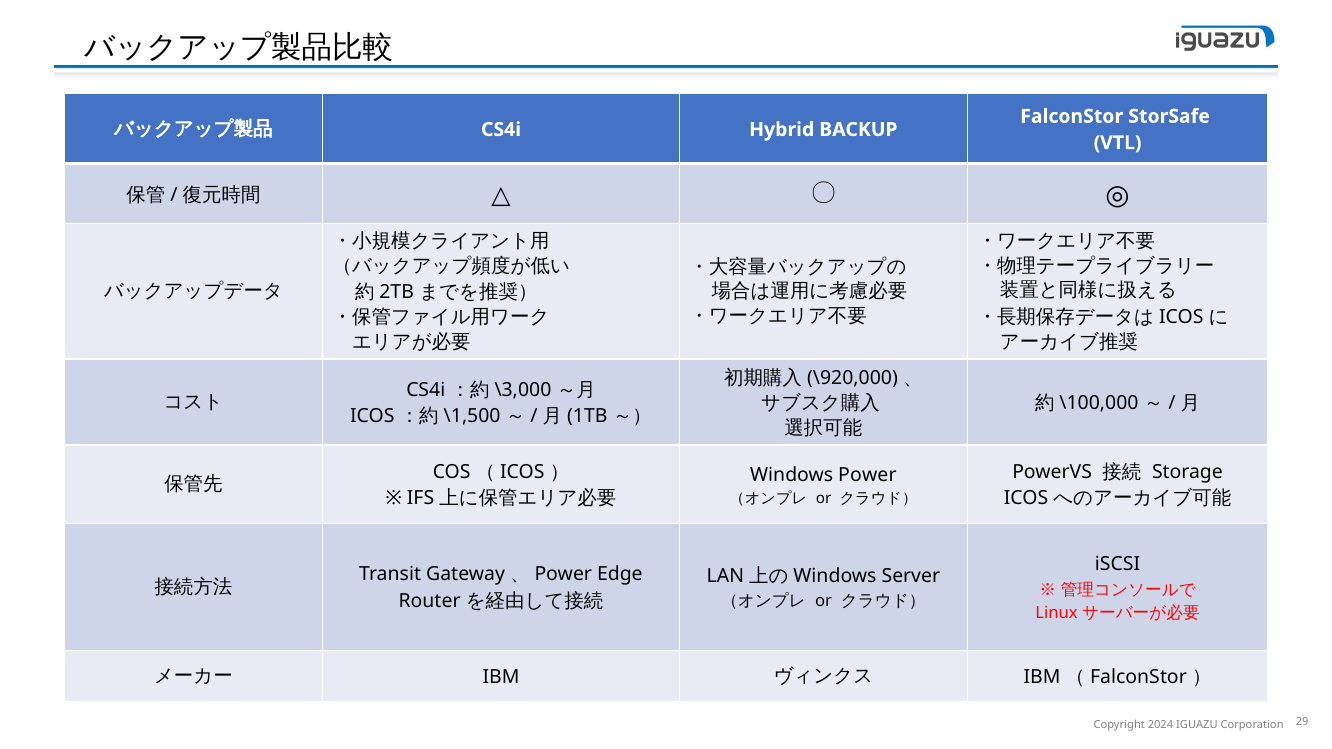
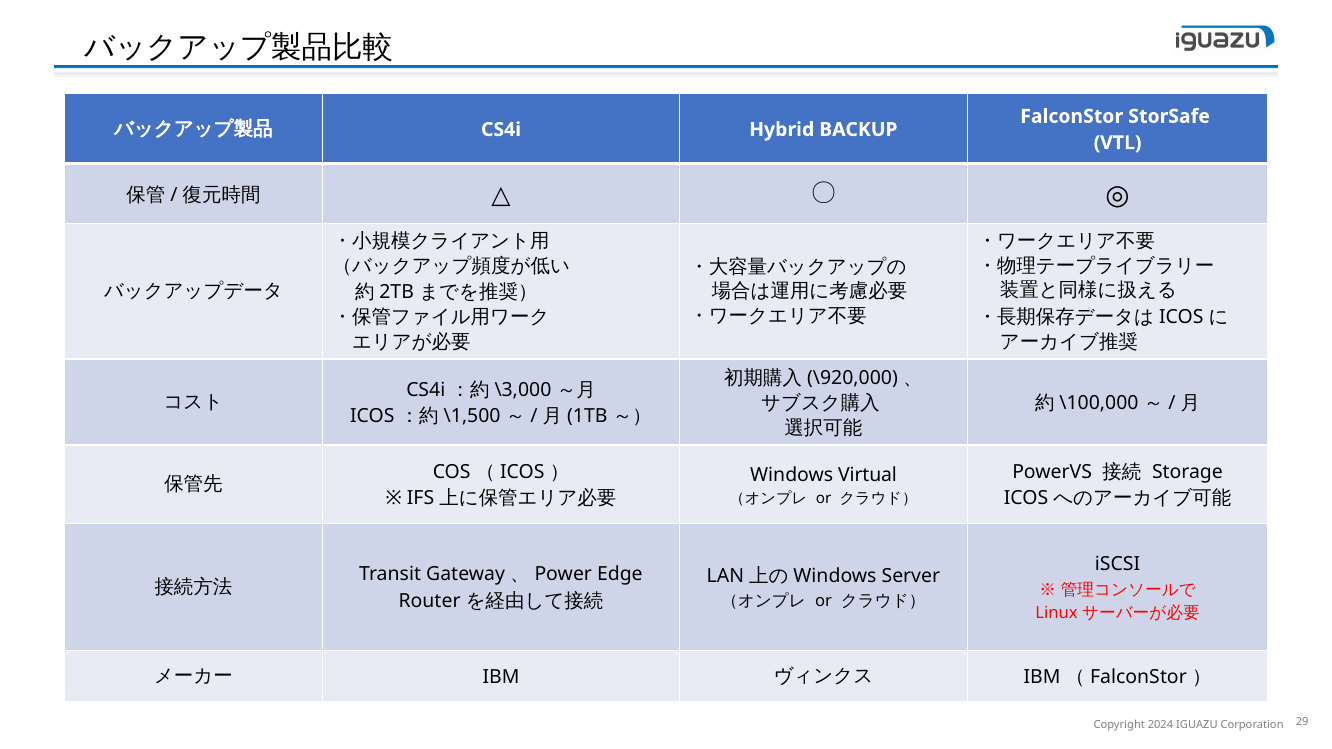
Windows Power: Power -> Virtual (868, 475)
